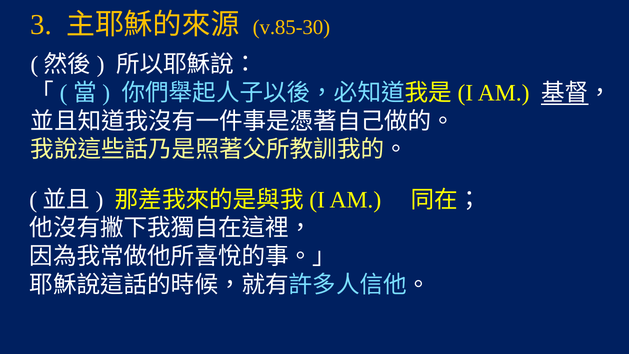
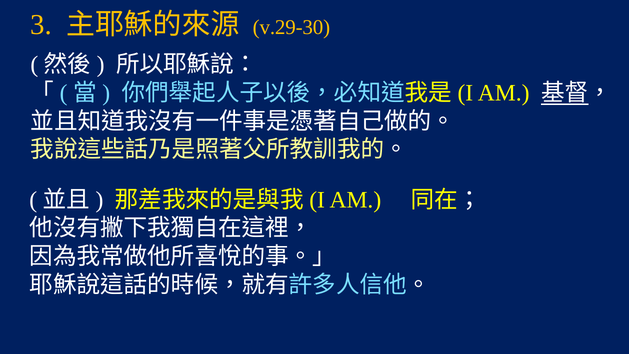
v.85-30: v.85-30 -> v.29-30 (291, 27)
